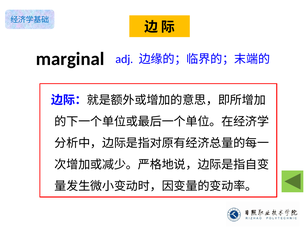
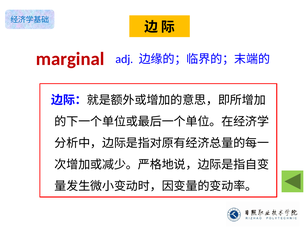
marginal colour: black -> red (70, 59)
